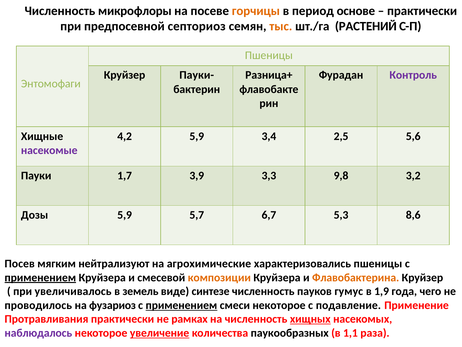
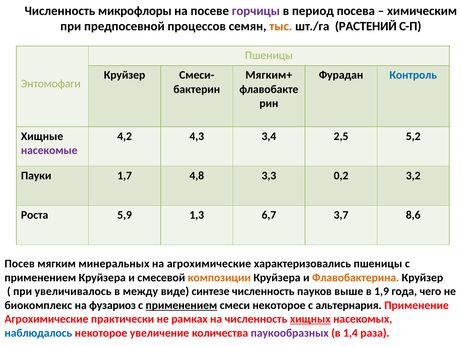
горчицы colour: orange -> purple (256, 11)
основе: основе -> посева (356, 11)
практически: практически -> химическим (422, 11)
септориоз: септориоз -> процессов (197, 26)
Пауки-: Пауки- -> Смеси- (197, 75)
Разница+: Разница+ -> Мягким+ (269, 75)
Контроль colour: purple -> blue (413, 75)
4,2 5,9: 5,9 -> 4,3 (197, 136)
5,6: 5,6 -> 5,2 (413, 136)
3,9: 3,9 -> 4,8 (197, 175)
9,8: 9,8 -> 0,2 (341, 175)
Дозы: Дозы -> Роста (35, 215)
5,7: 5,7 -> 1,3 (197, 215)
5,3: 5,3 -> 3,7 (341, 215)
нейтрализуют: нейтрализуют -> минеральных (114, 263)
применением underline: present -> none (40, 277)
земель: земель -> между (140, 291)
гумус: гумус -> выше (349, 291)
проводилось: проводилось -> биокомплекс (38, 305)
подавление: подавление -> альтернария (349, 305)
Протравливания: Протравливания -> Агрохимические (46, 319)
наблюдалось colour: purple -> blue (38, 333)
увеличение underline: present -> none (160, 333)
паукообразных colour: black -> purple (290, 333)
1,1: 1,1 -> 1,4 (350, 333)
